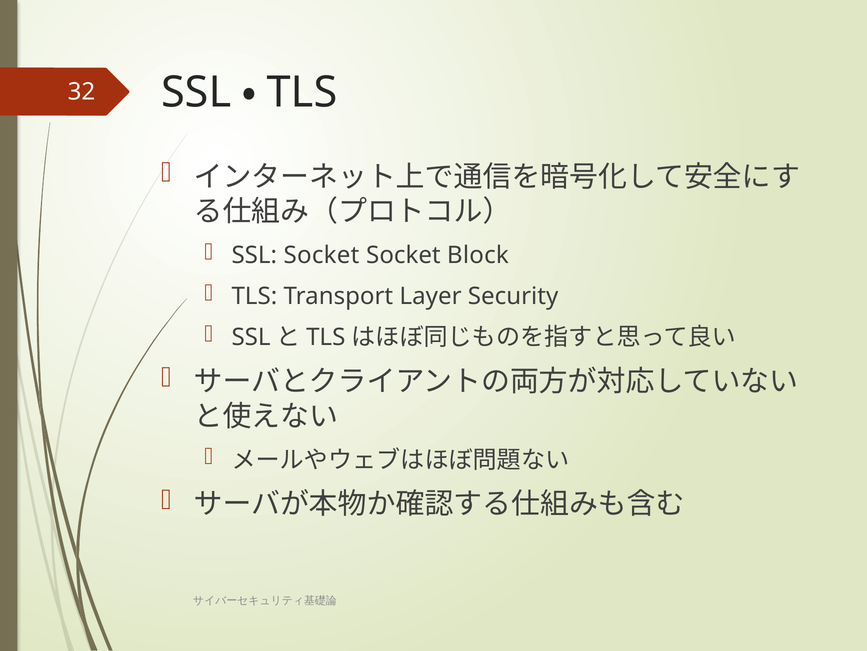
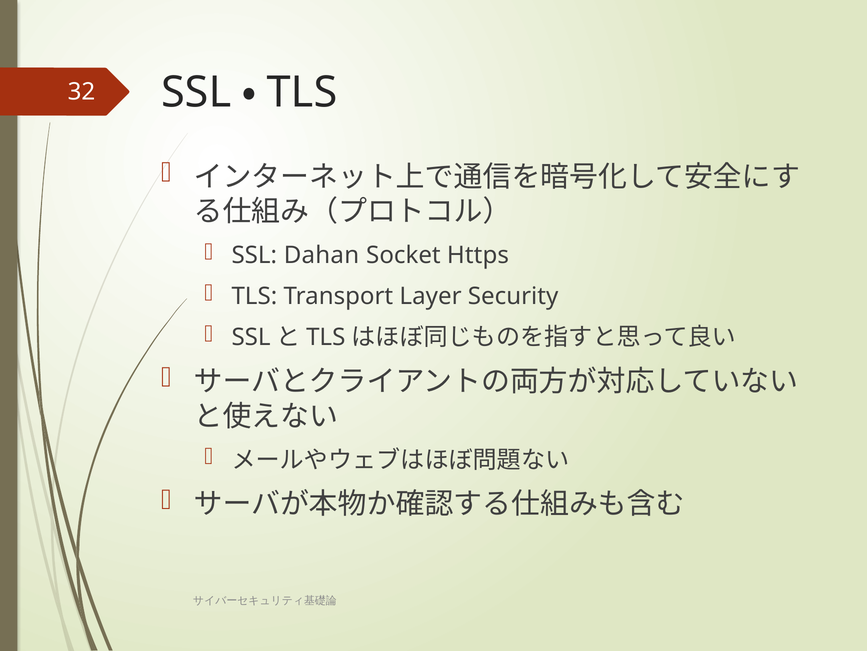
SSL Socket: Socket -> Dahan (321, 255)
Block: Block -> Https (478, 255)
